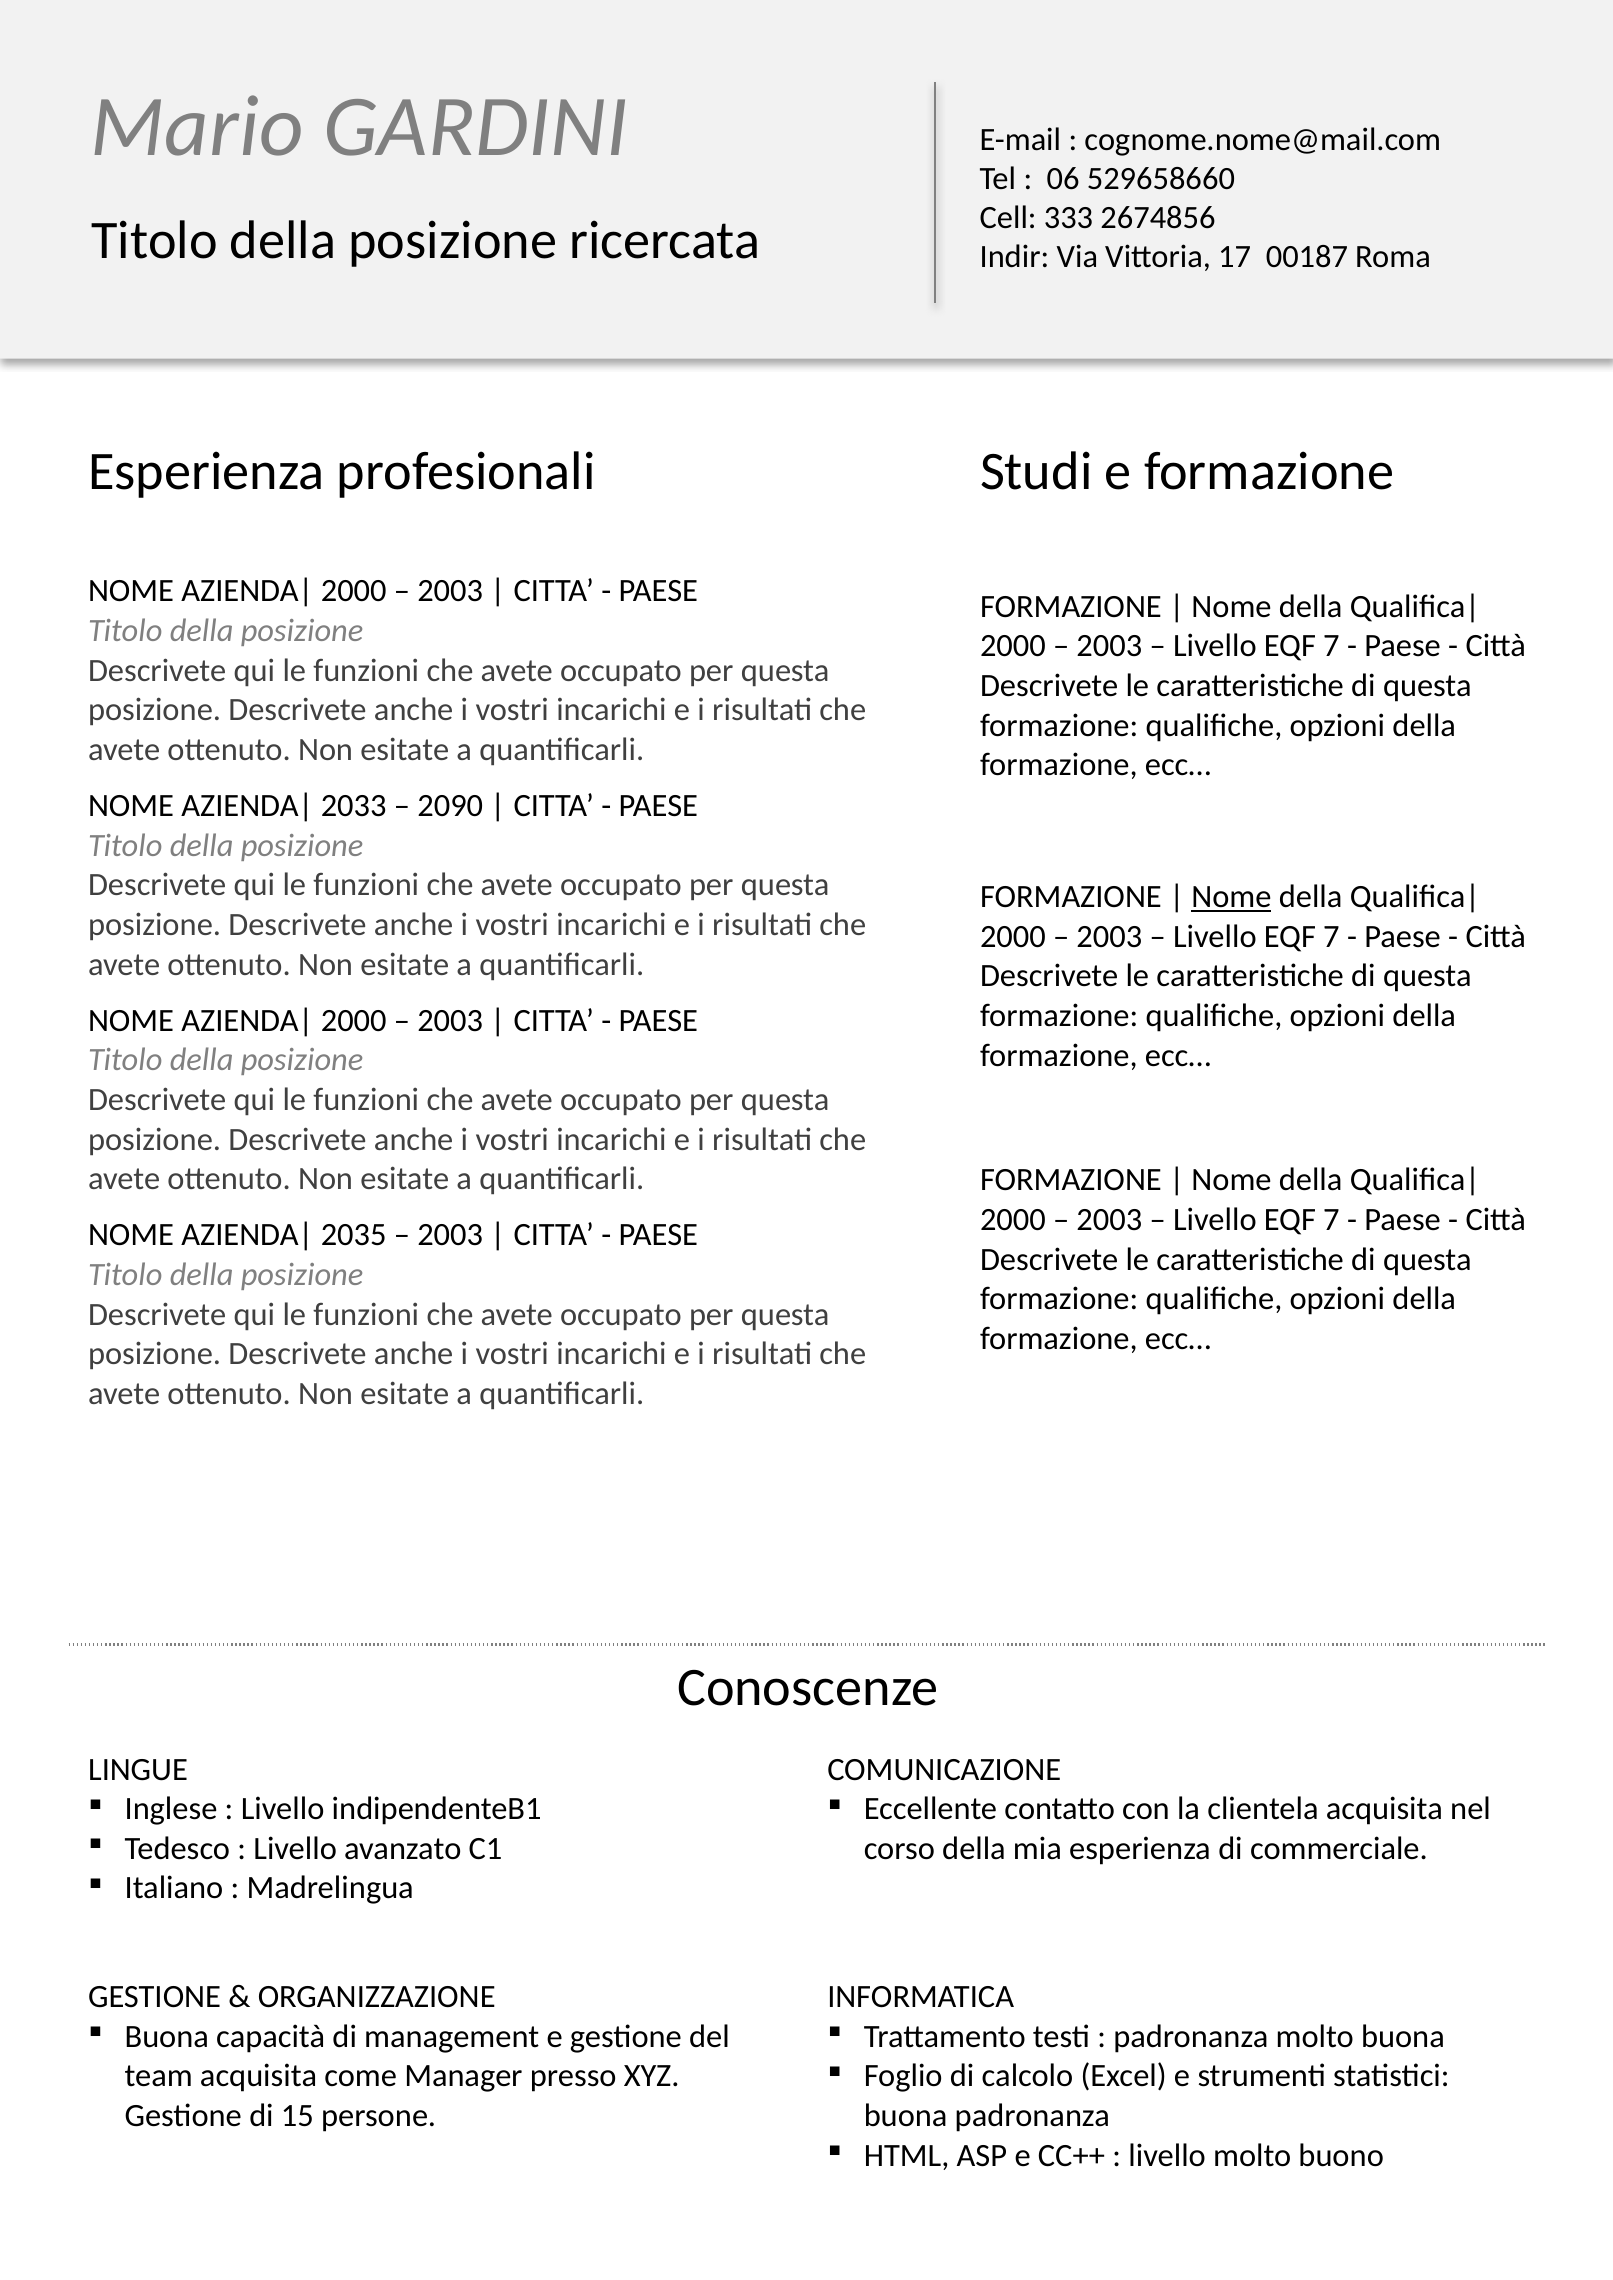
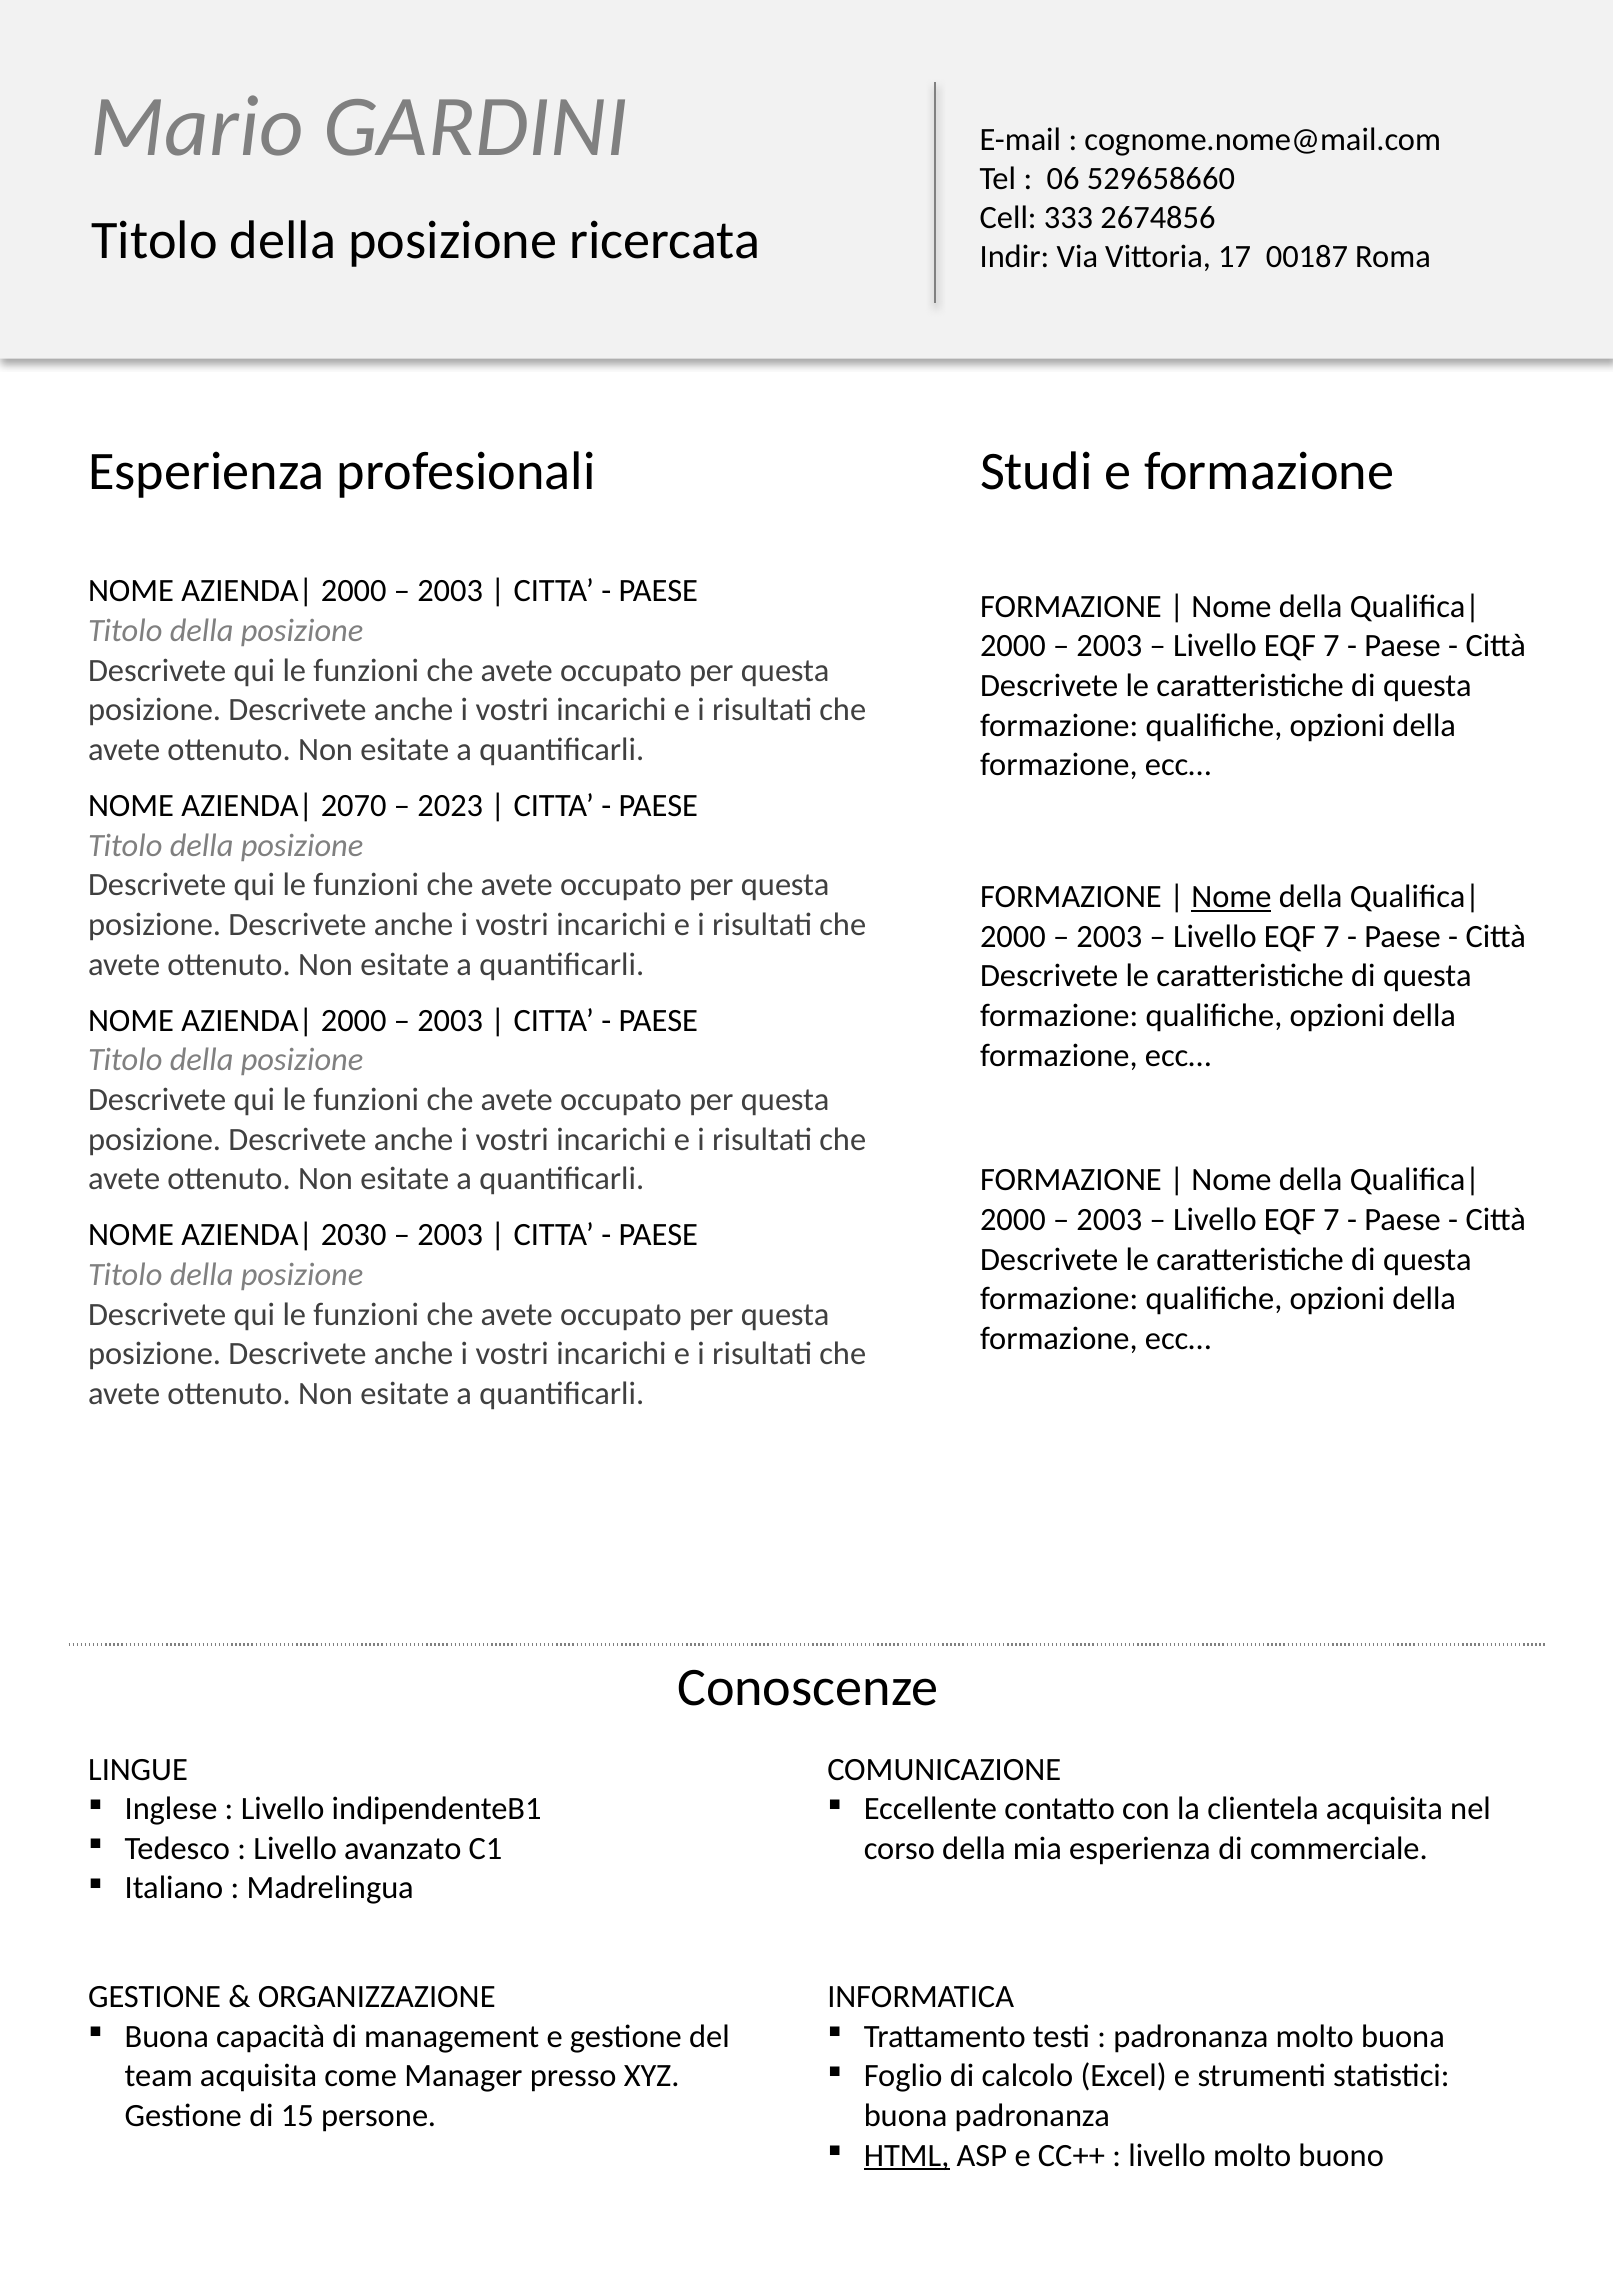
2033: 2033 -> 2070 (354, 806)
2090: 2090 -> 2023 (450, 806)
2035: 2035 -> 2030 (354, 1235)
HTML underline: none -> present (907, 2155)
